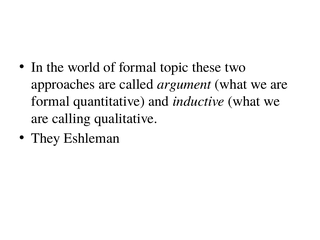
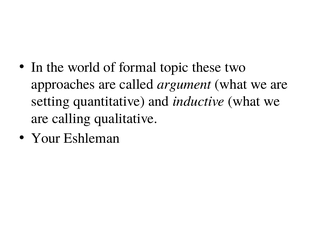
formal: formal -> setting (51, 101)
They: They -> Your (46, 138)
